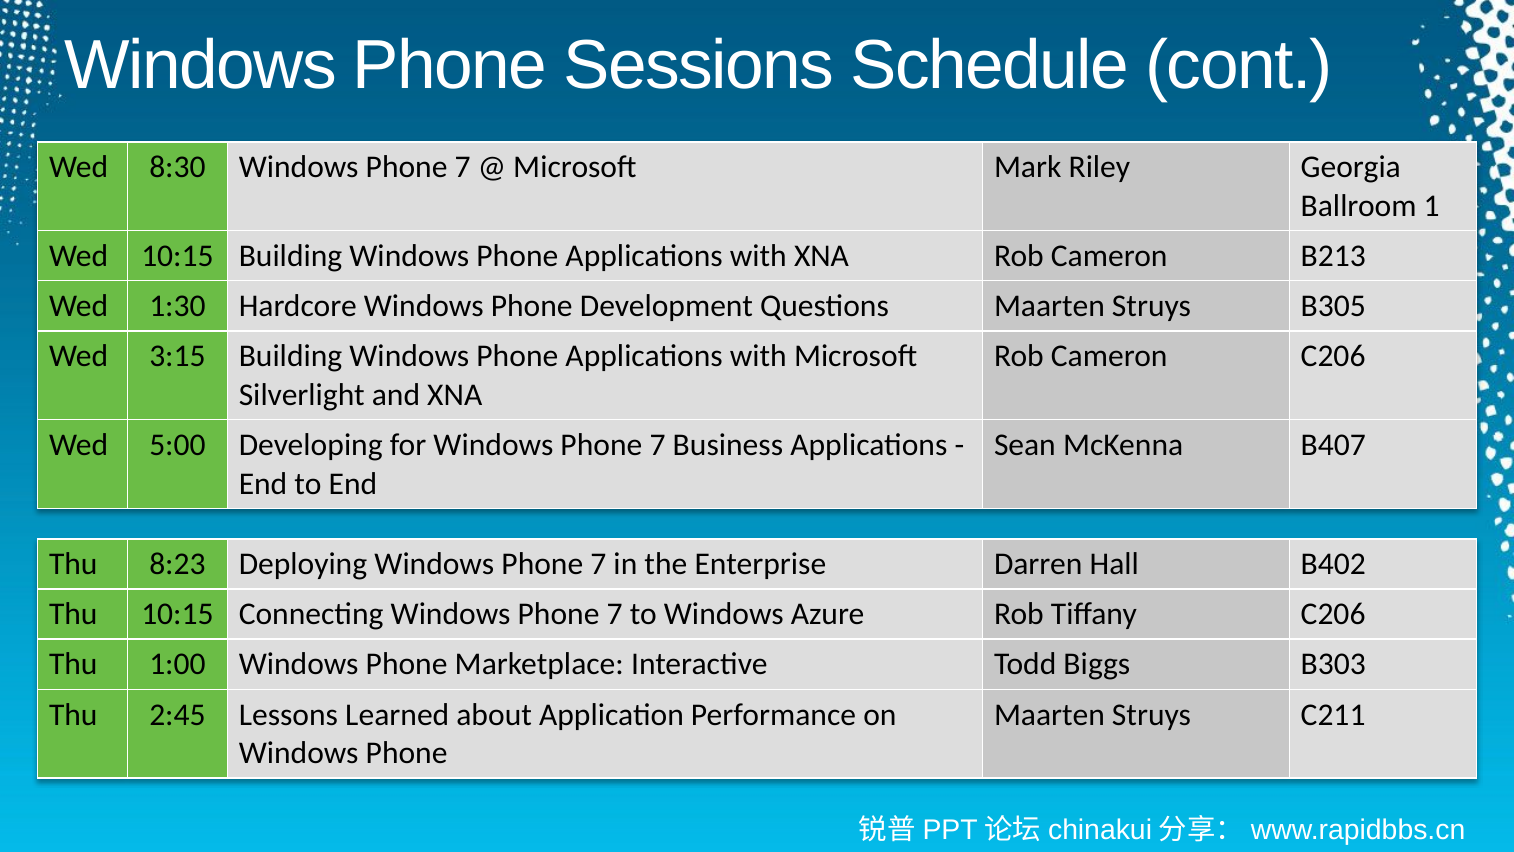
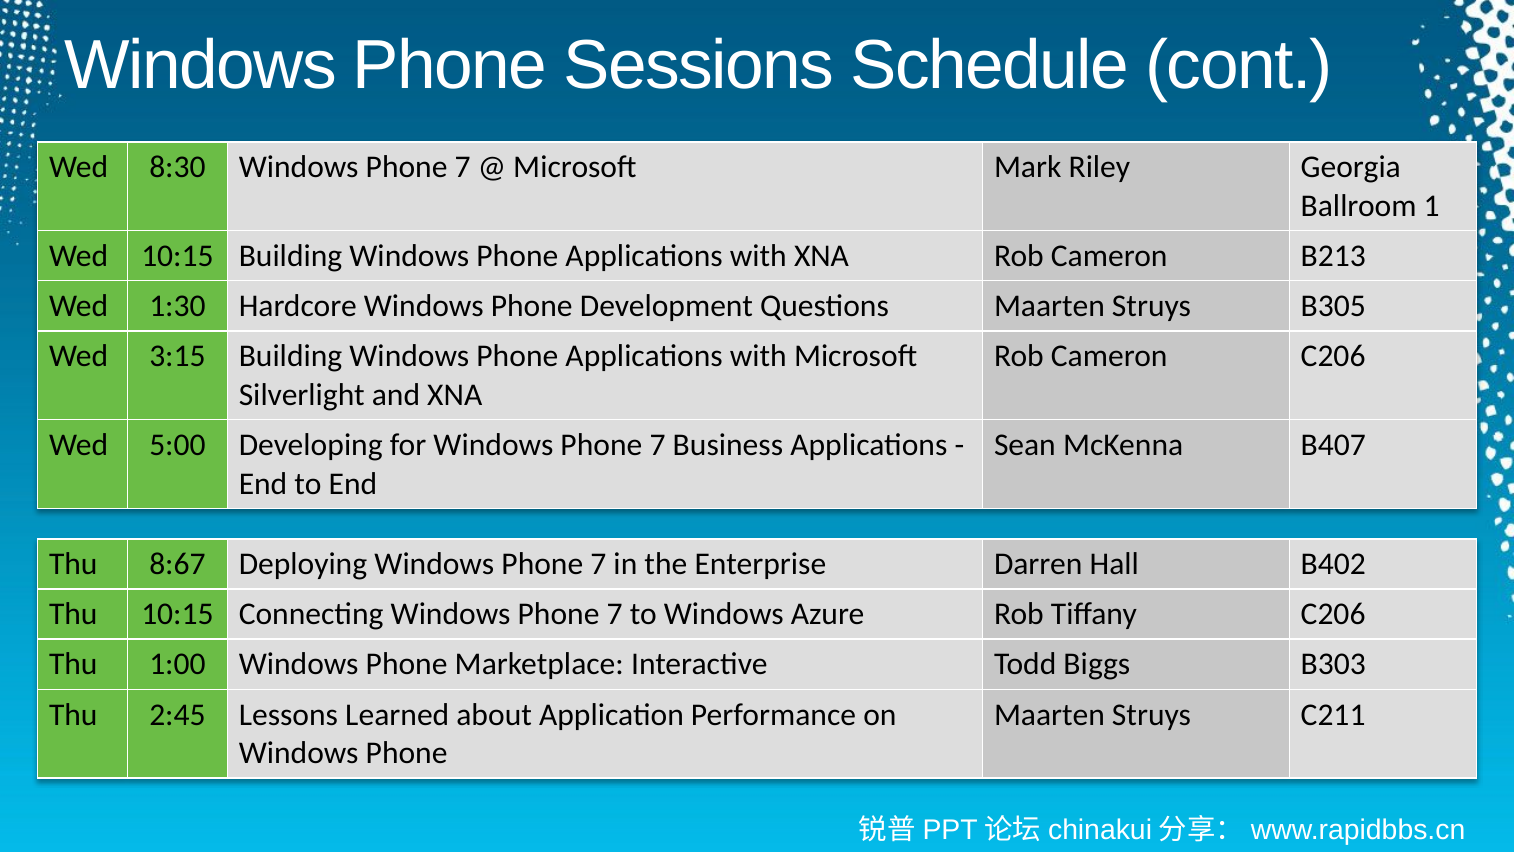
8:23: 8:23 -> 8:67 (177, 564)
